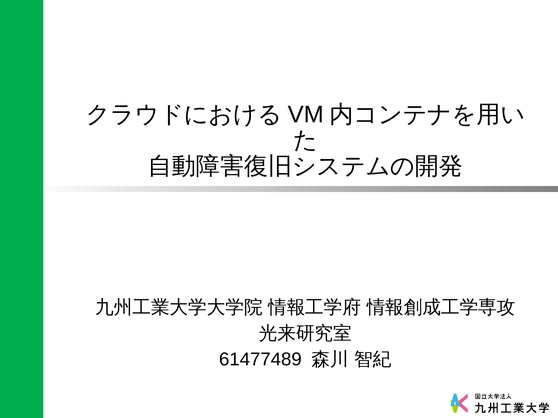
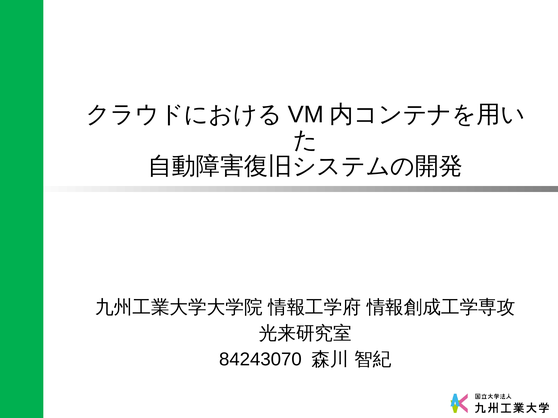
61477489: 61477489 -> 84243070 (261, 360)
